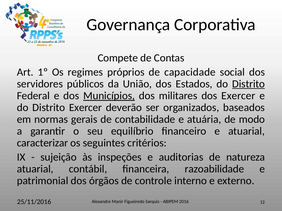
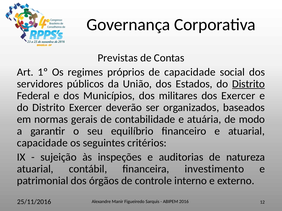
Compete: Compete -> Previstas (118, 58)
Municípios underline: present -> none (109, 96)
caracterizar: caracterizar -> capacidade (42, 143)
razoabilidade: razoabilidade -> investimento (214, 169)
